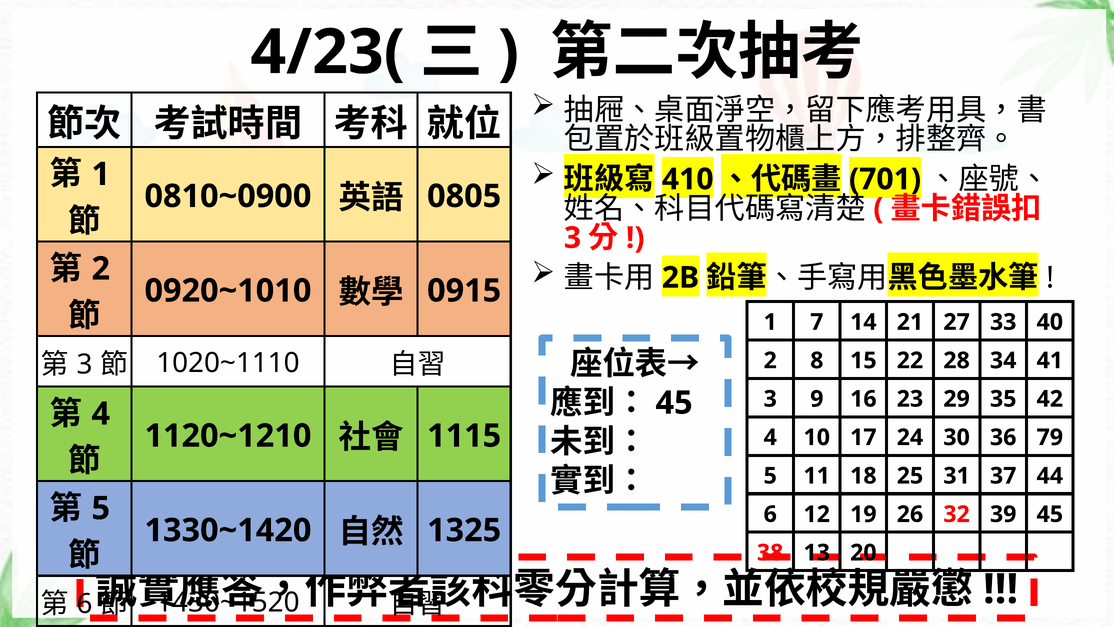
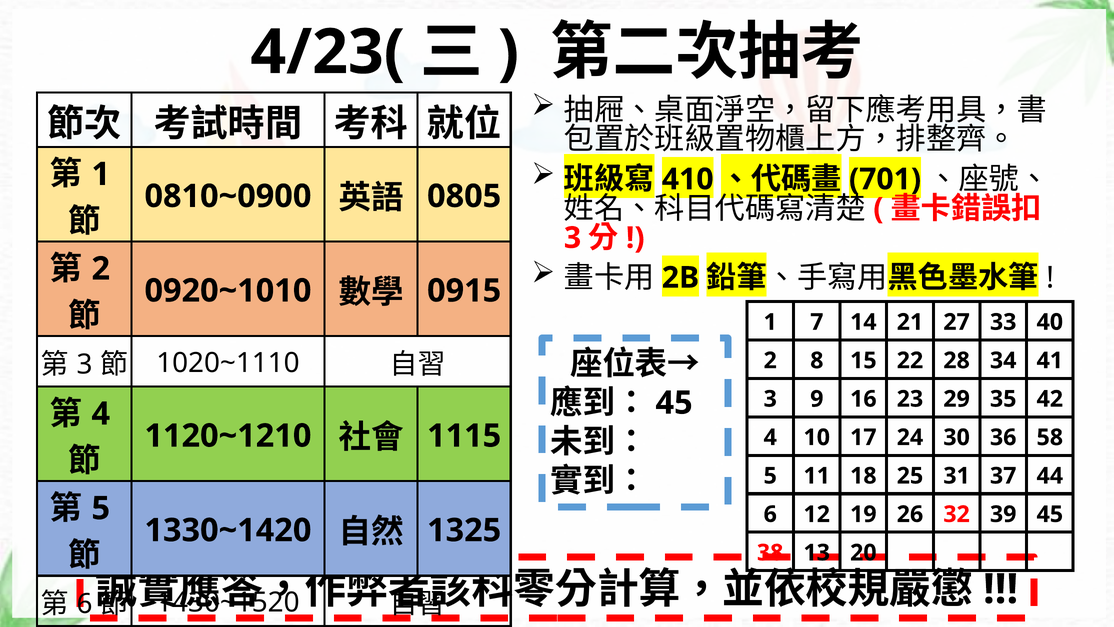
79: 79 -> 58 (1050, 437)
